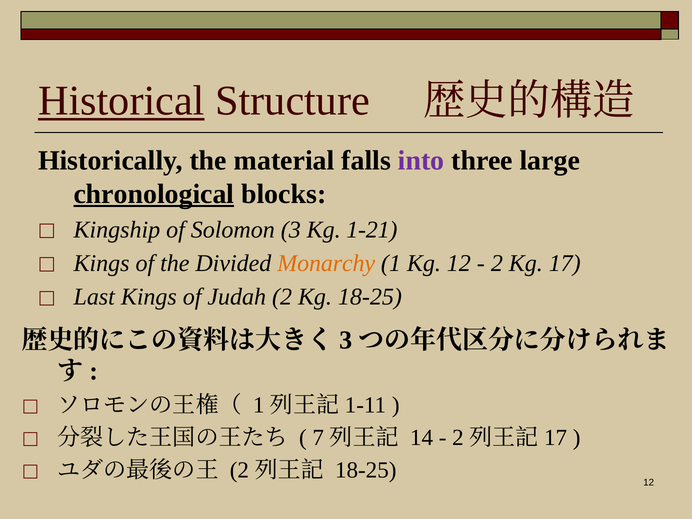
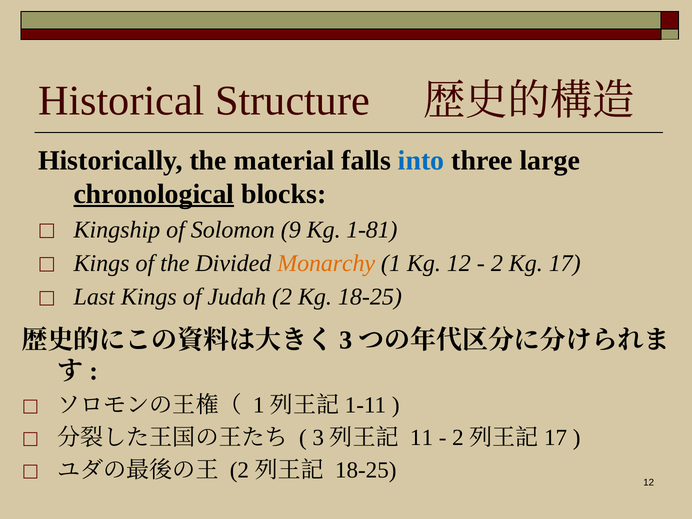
Historical underline: present -> none (121, 101)
into colour: purple -> blue (421, 161)
3: 3 -> 9 (291, 230)
1-21: 1-21 -> 1-81 (372, 230)
7: 7 -> 3 (318, 438)
14: 14 -> 11 (422, 438)
